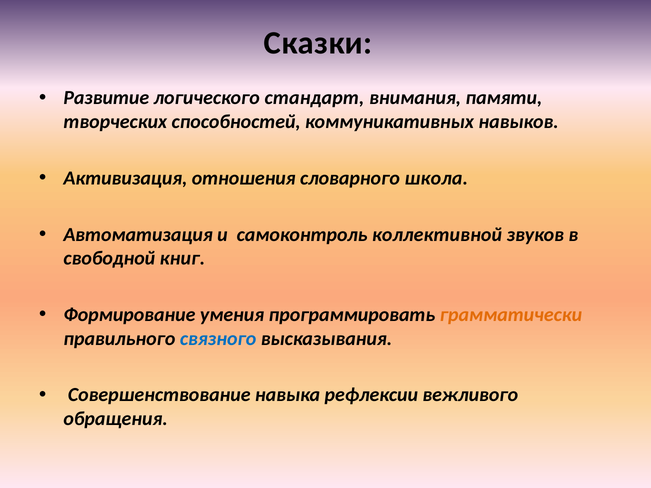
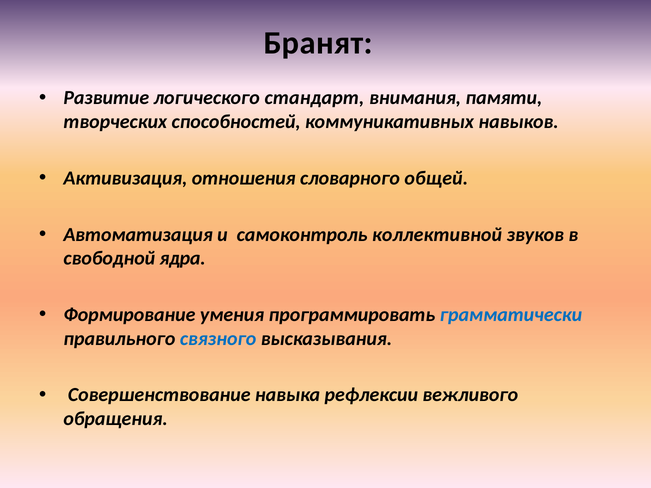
Сказки: Сказки -> Бранят (318, 43)
школа: школа -> общей (436, 178)
книг: книг -> ядра (183, 258)
грамматически colour: orange -> blue (511, 315)
